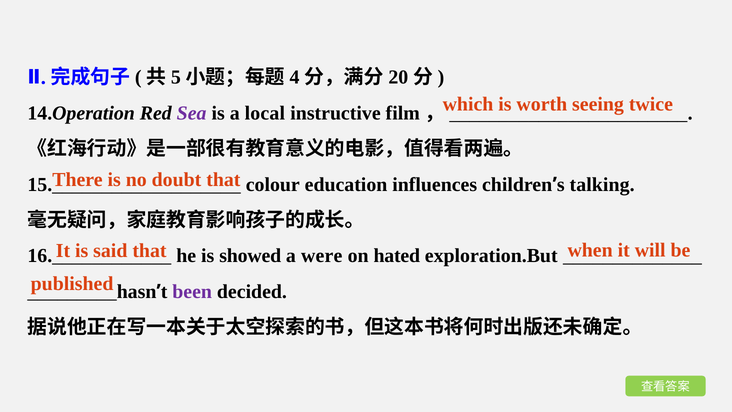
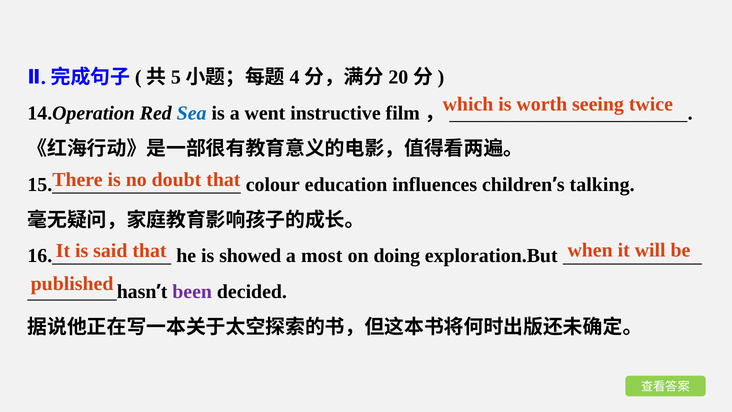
Sea colour: purple -> blue (192, 113)
local: local -> went (265, 113)
were: were -> most (322, 256)
hated: hated -> doing (397, 256)
